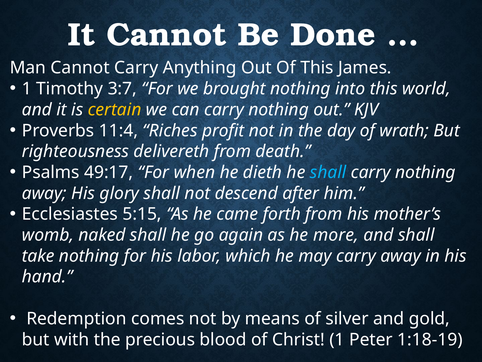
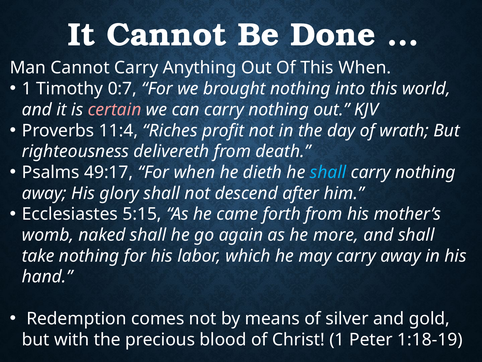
This James: James -> When (365, 68)
3:7: 3:7 -> 0:7 (122, 89)
certain colour: yellow -> pink (115, 110)
